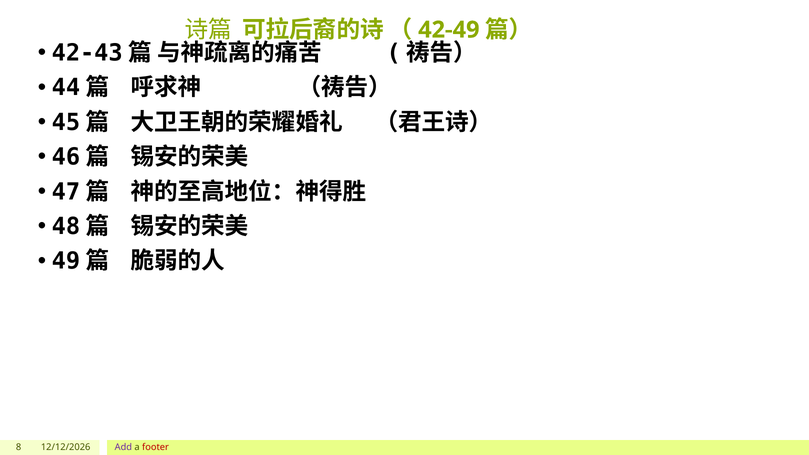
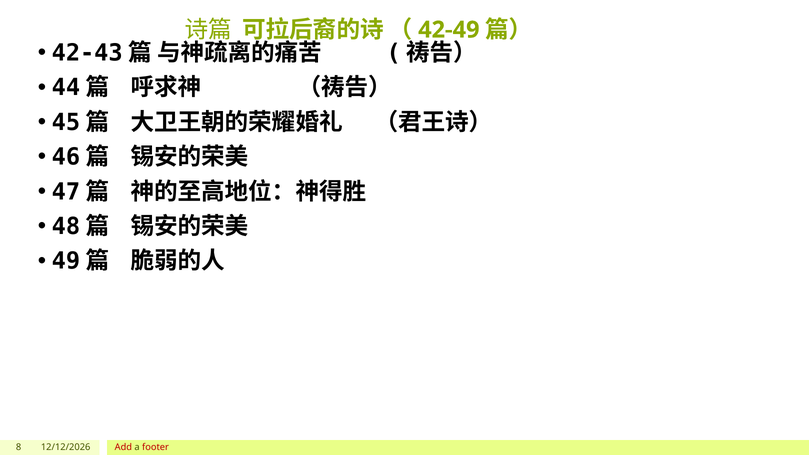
Add colour: purple -> red (123, 447)
